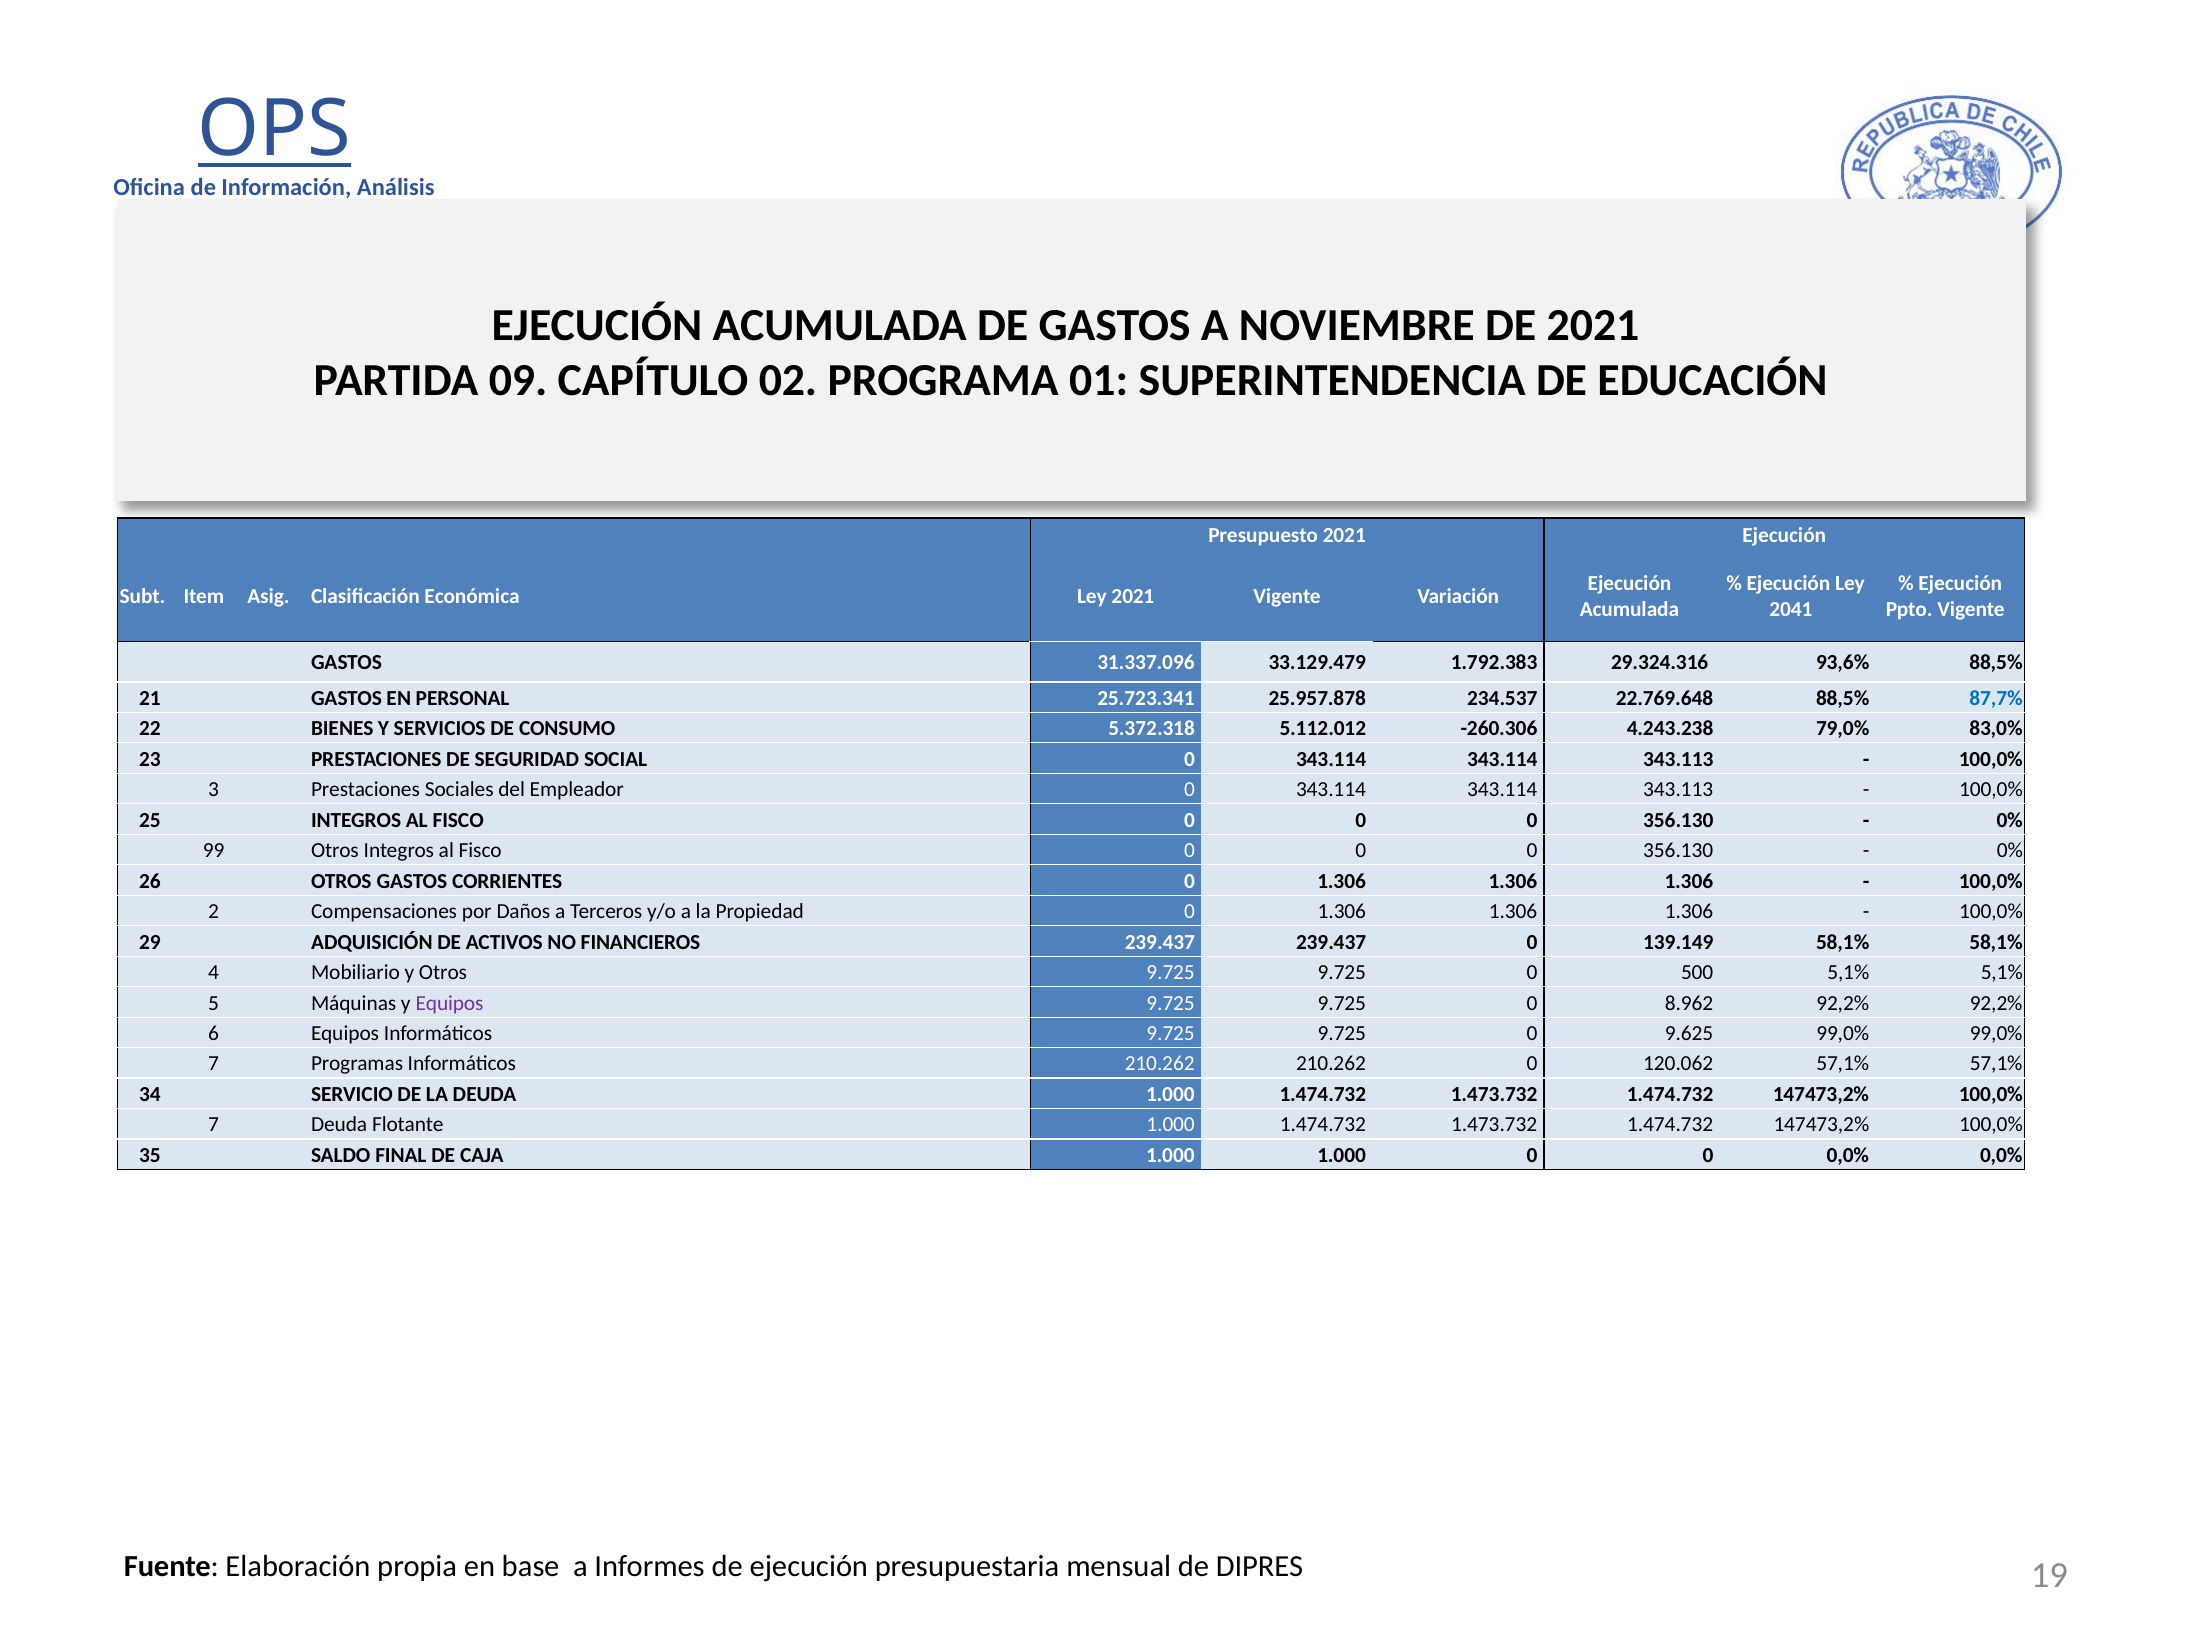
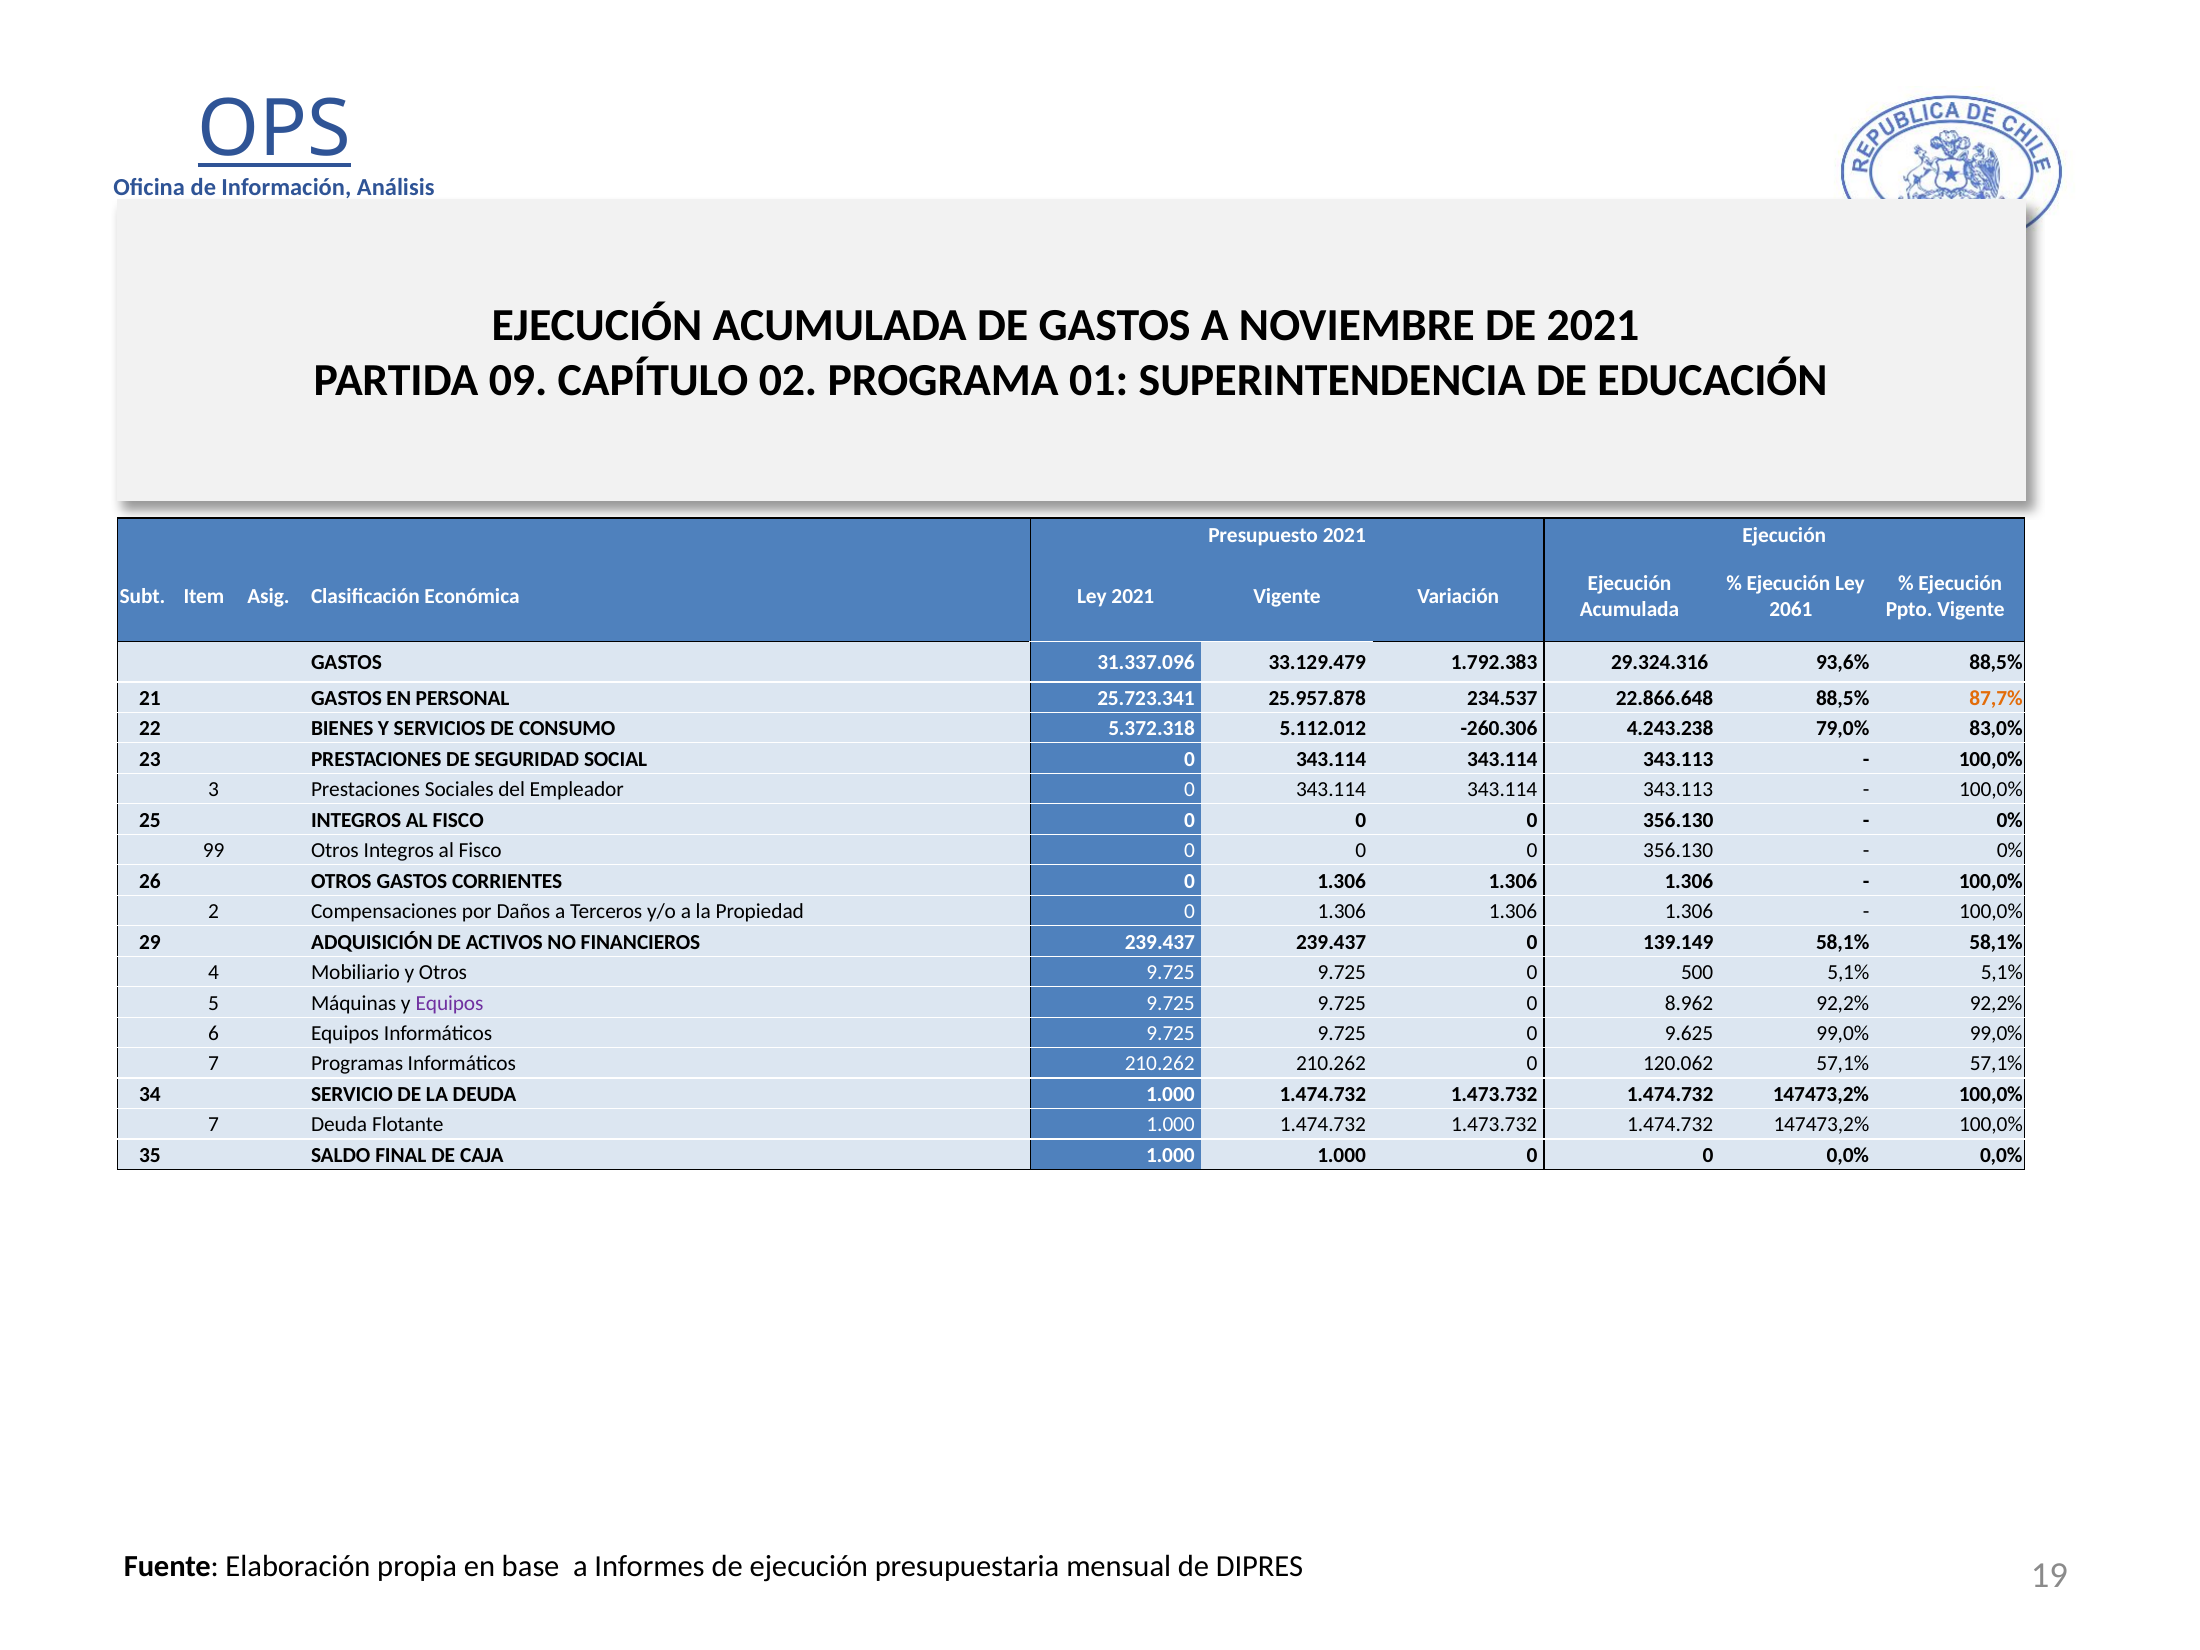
2041: 2041 -> 2061 (1791, 609)
22.769.648: 22.769.648 -> 22.866.648 (1664, 698)
87,7% colour: blue -> orange (1996, 698)
